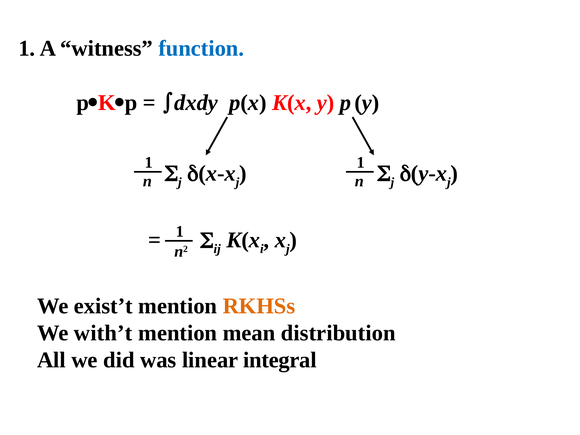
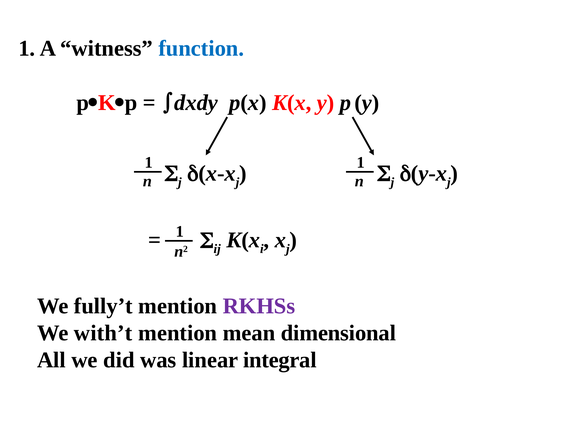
exist’t: exist’t -> fully’t (103, 306)
RKHSs colour: orange -> purple (259, 306)
distribution: distribution -> dimensional (338, 333)
